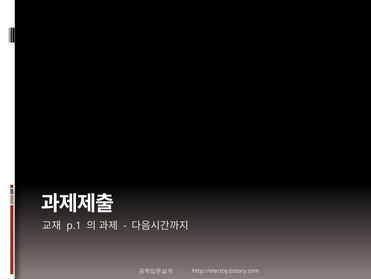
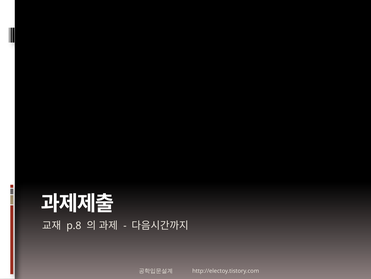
p.1: p.1 -> p.8 (74, 225)
